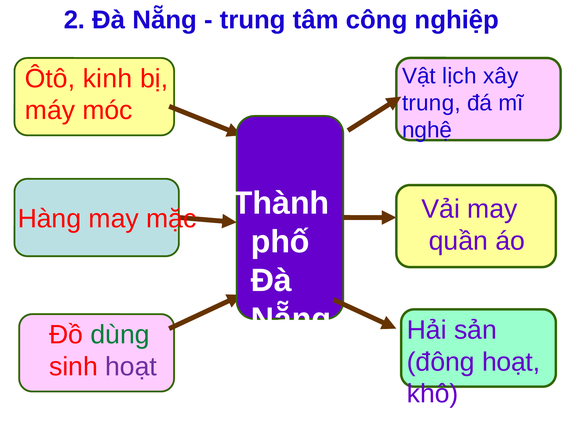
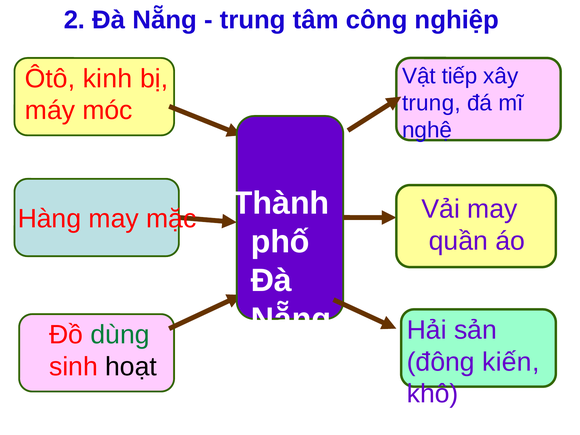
lịch: lịch -> tiếp (460, 76)
đông hoạt: hoạt -> kiến (511, 362)
hoạt colour: purple -> black (131, 367)
